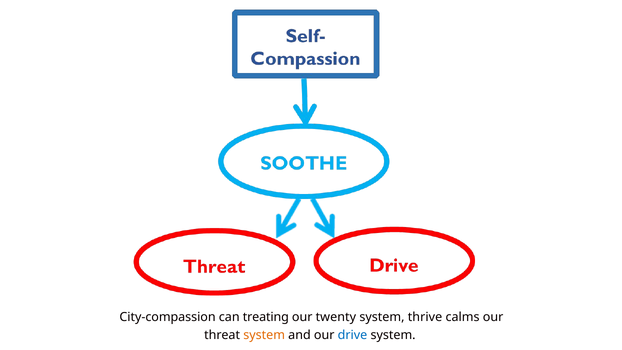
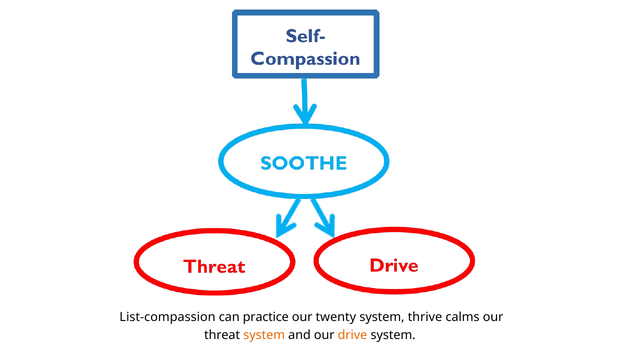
City-compassion: City-compassion -> List-compassion (168, 317)
treating: treating -> practice (266, 317)
drive colour: blue -> orange (352, 335)
